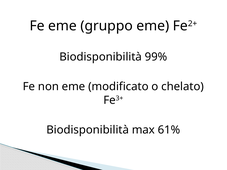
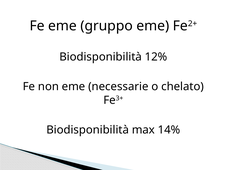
99%: 99% -> 12% (156, 57)
modificato: modificato -> necessarie (118, 87)
61%: 61% -> 14% (169, 130)
